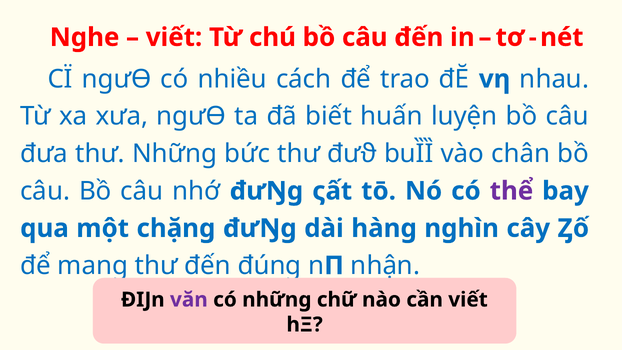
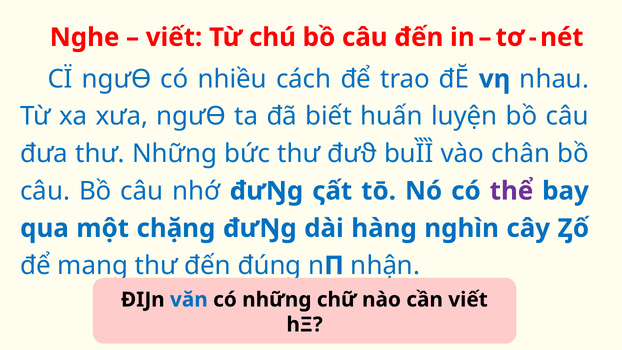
văn colour: purple -> blue (189, 300)
